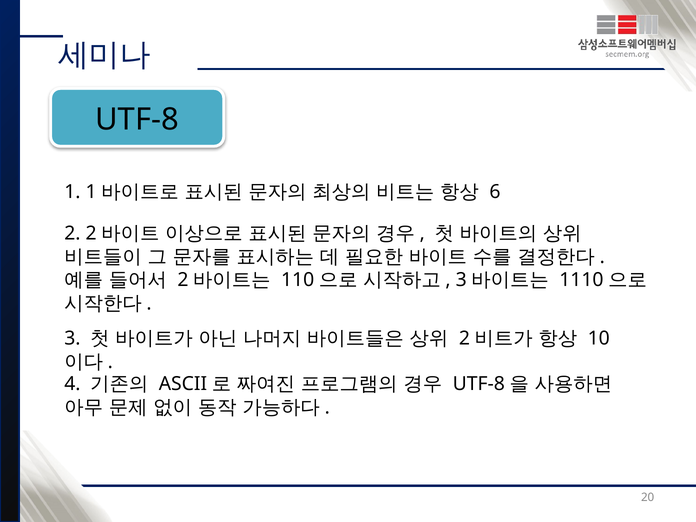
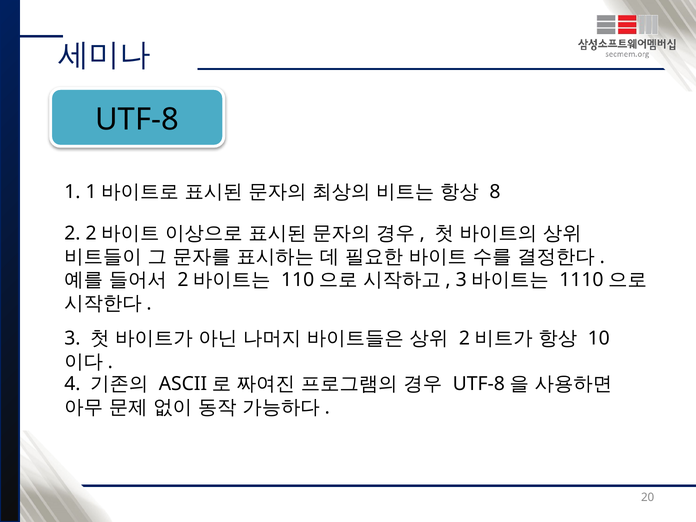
6: 6 -> 8 (495, 192)
